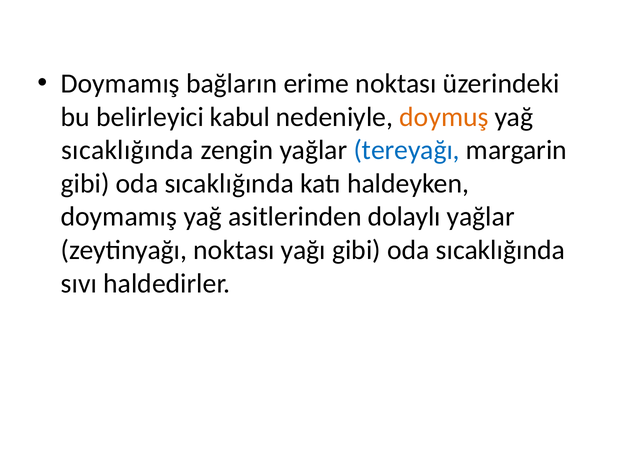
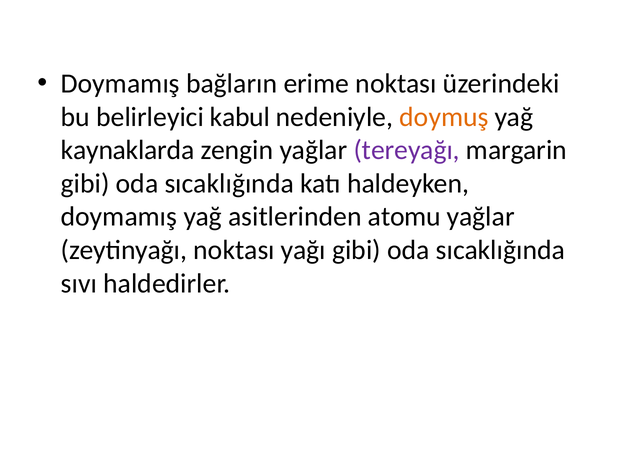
sıcaklığında: sıcaklığında -> kaynaklarda (128, 150)
tereyağı colour: blue -> purple (407, 150)
dolaylı: dolaylı -> atomu (404, 217)
